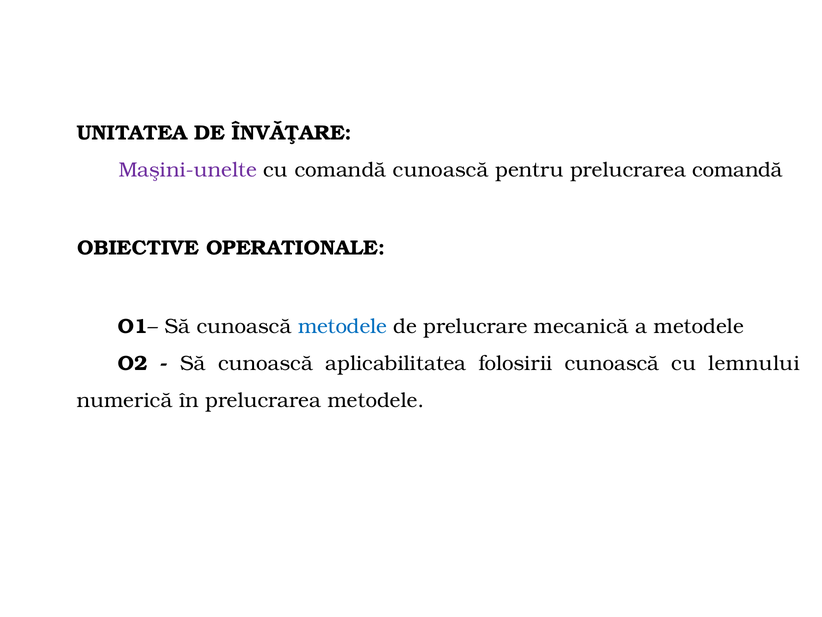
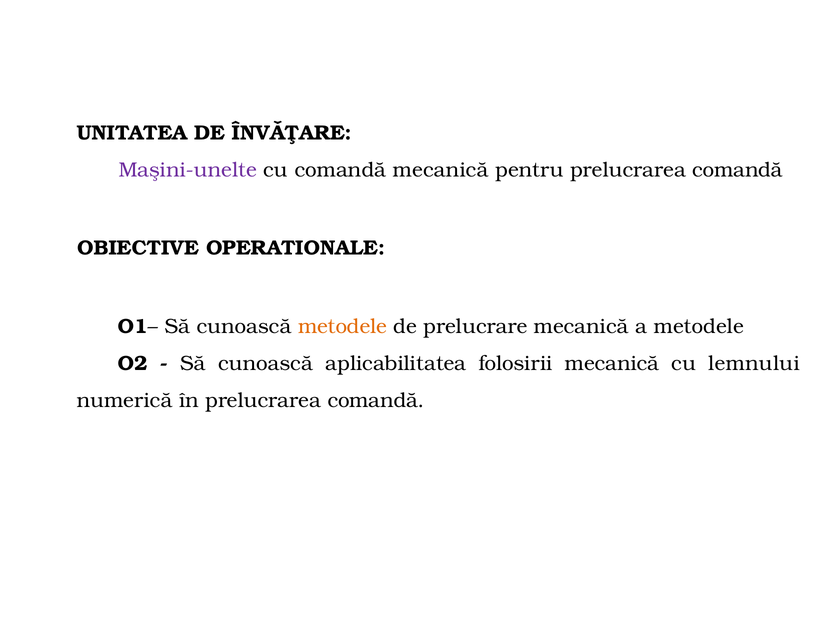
comandă cunoască: cunoască -> mecanică (441, 170)
metodele colour: blue -> orange (343, 326)
folosirii cunoască: cunoască -> mecanică (612, 363)
în prelucrarea metodele: metodele -> comandă (376, 400)
